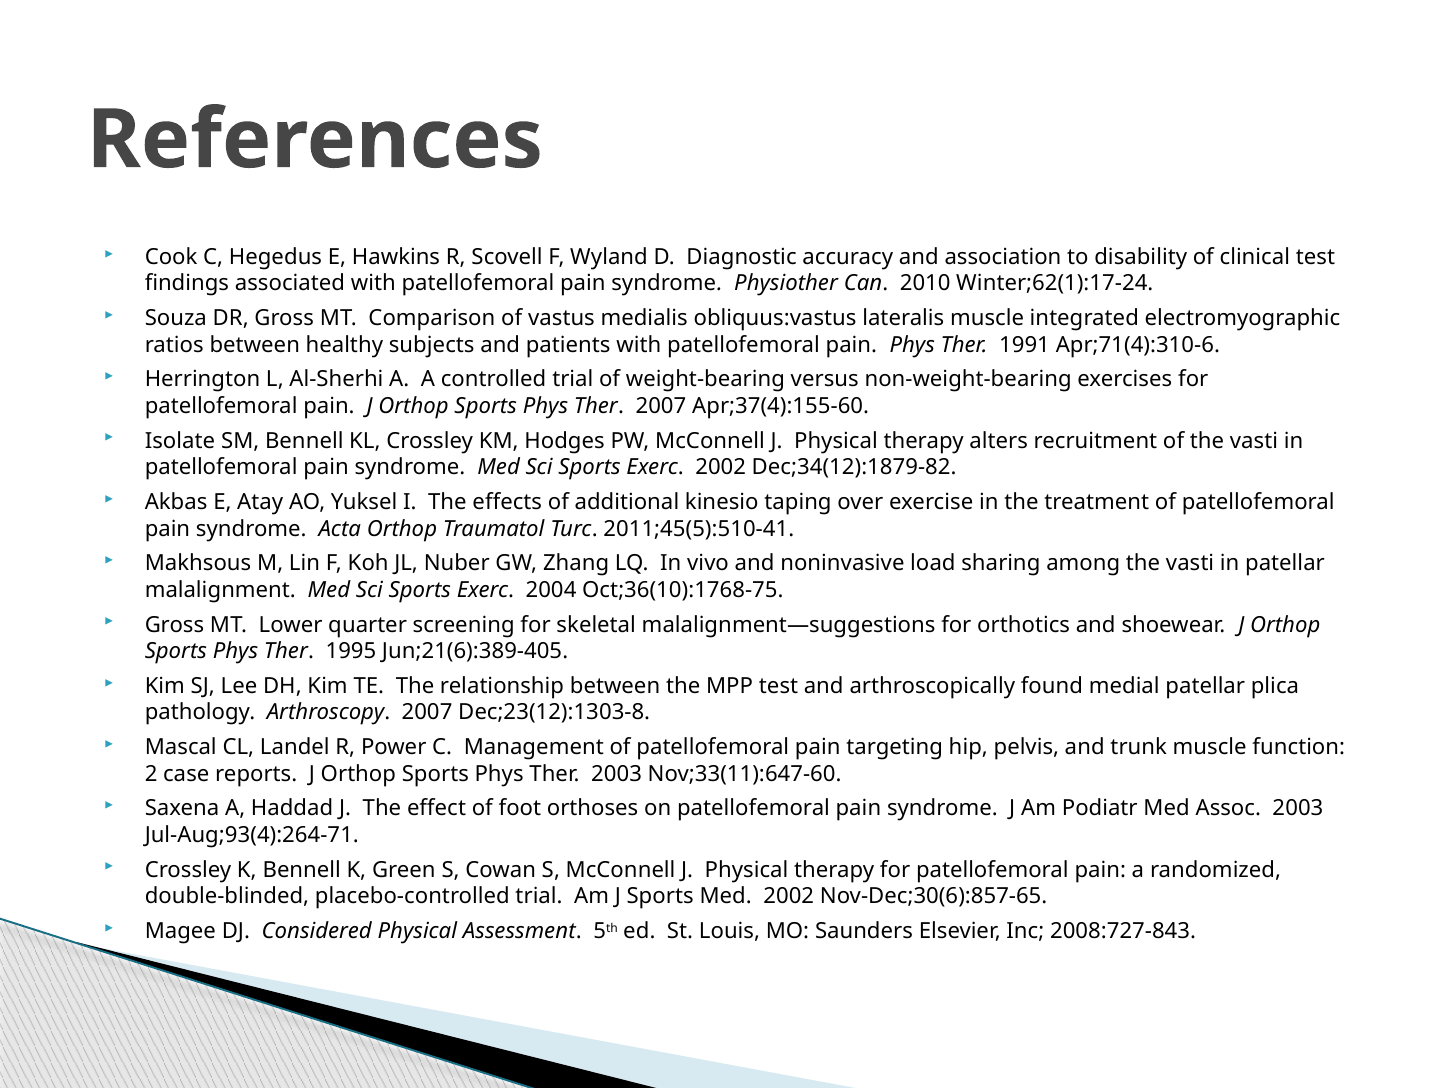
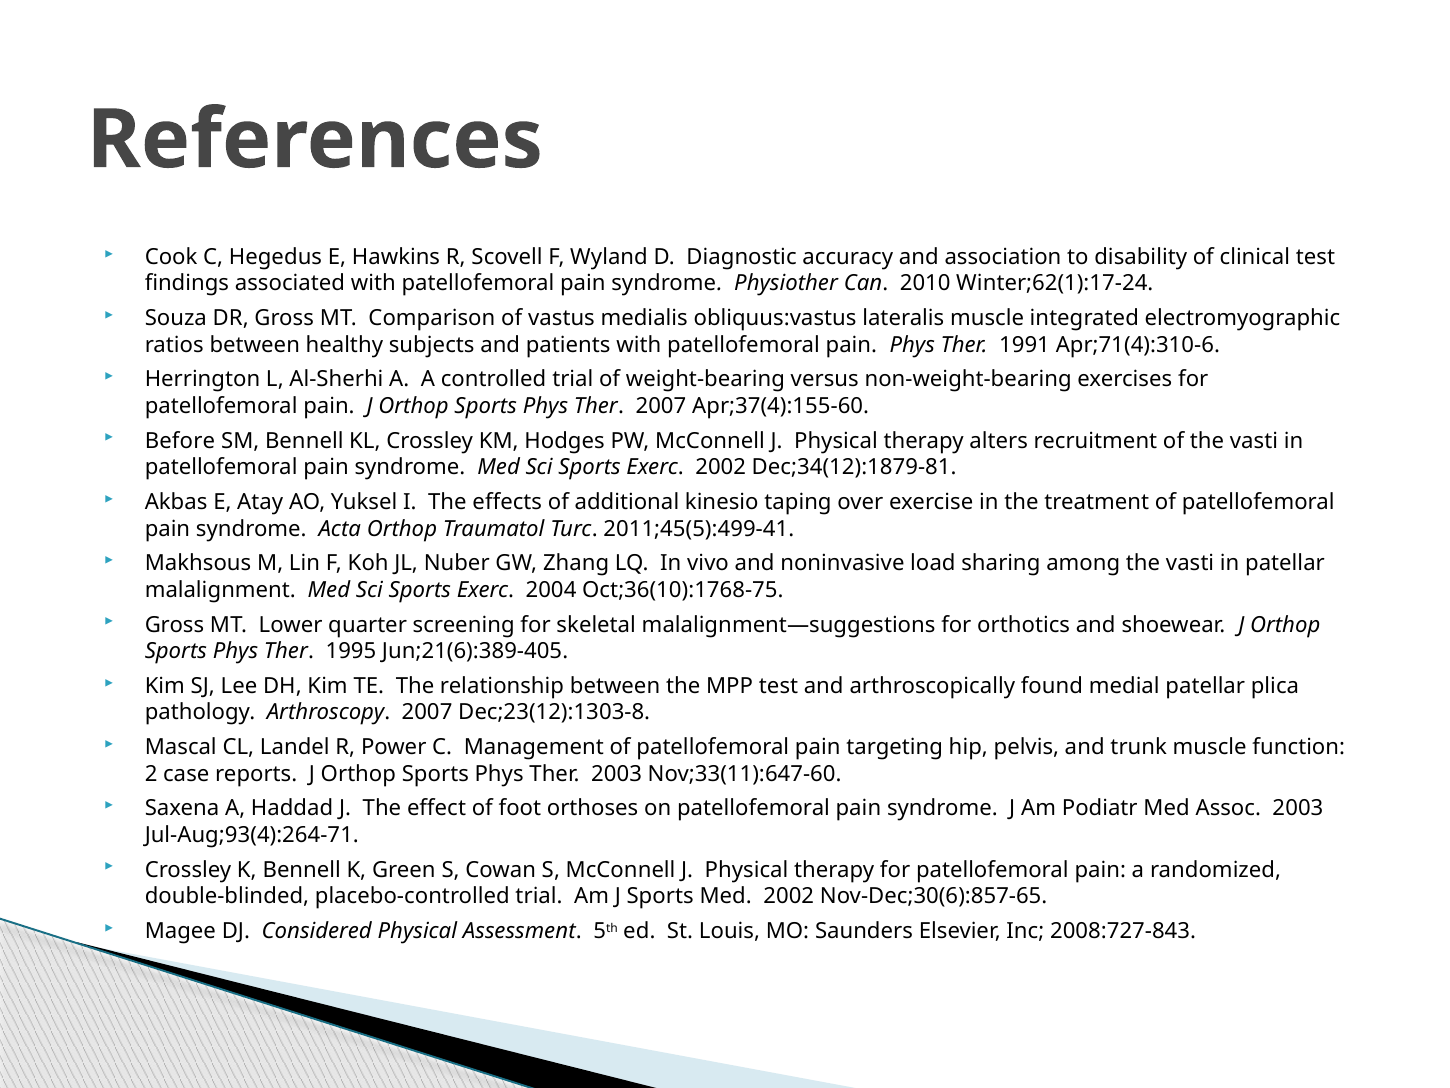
Isolate: Isolate -> Before (180, 441)
Dec;34(12):1879-82: Dec;34(12):1879-82 -> Dec;34(12):1879-81 (854, 467)
2011;45(5):510-41: 2011;45(5):510-41 -> 2011;45(5):499-41 (699, 529)
